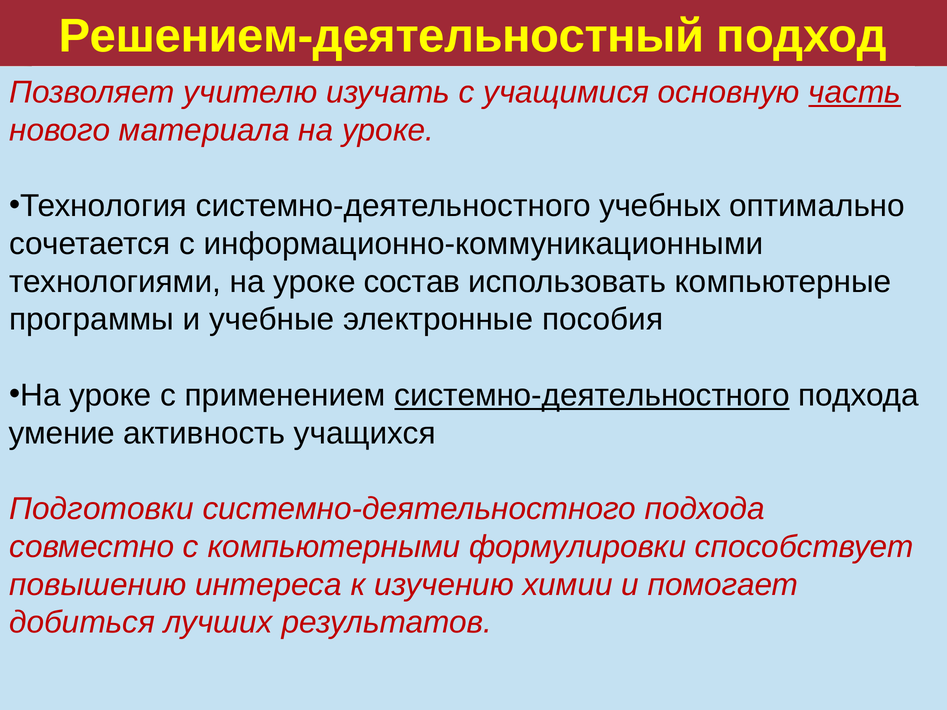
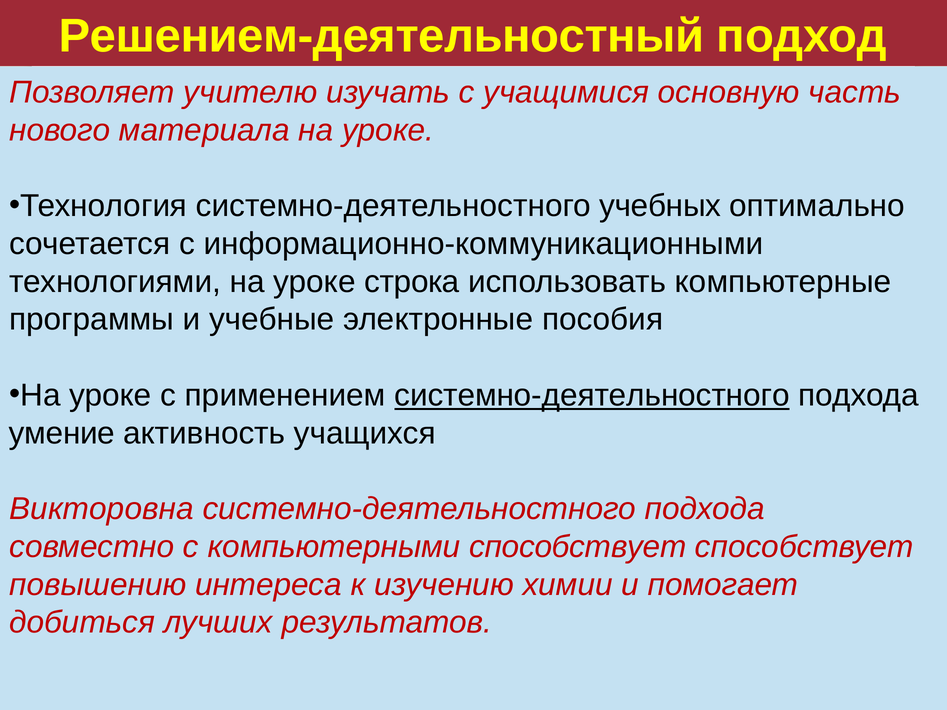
часть underline: present -> none (855, 92)
состав: состав -> строка (412, 282)
Подготовки: Подготовки -> Викторовна (102, 509)
компьютерными формулировки: формулировки -> способствует (578, 547)
